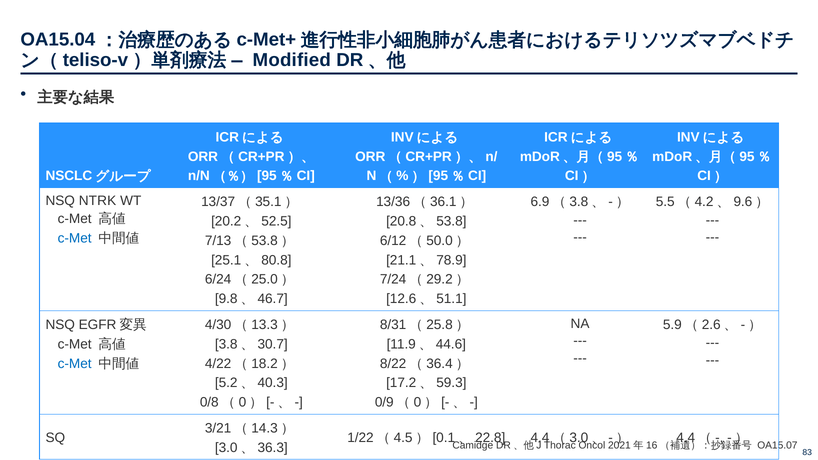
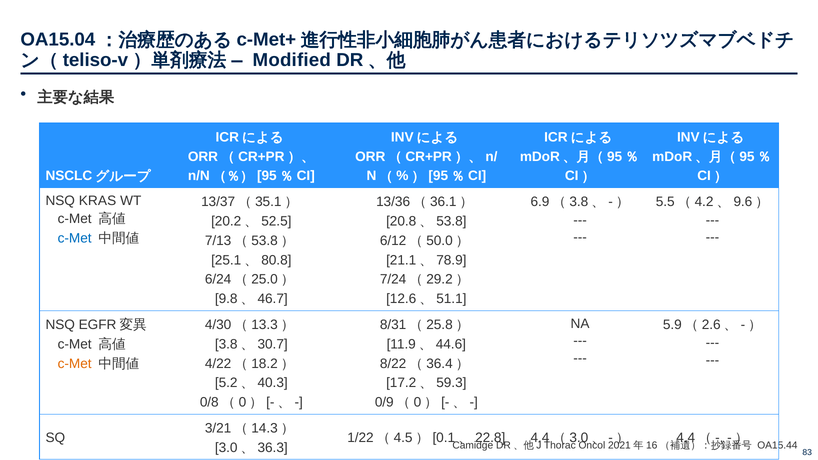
NTRK: NTRK -> KRAS (98, 201)
c-Met colour: blue -> orange (75, 364)
OA15.07: OA15.07 -> OA15.44 (777, 446)
